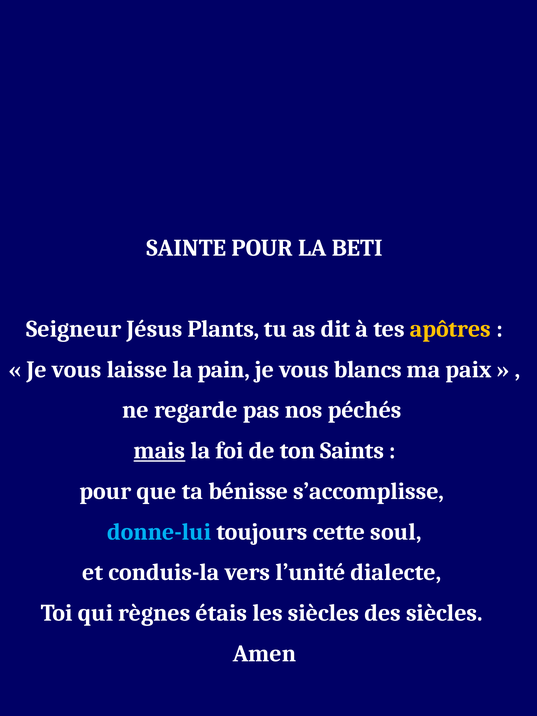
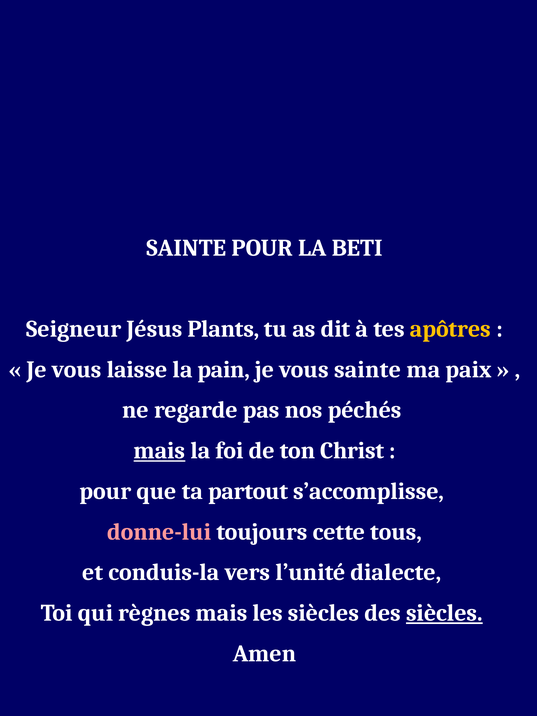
vous blancs: blancs -> sainte (368, 370)
Saints: Saints -> Christ (352, 451)
bénisse: bénisse -> partout (248, 491)
donne-lui colour: light blue -> pink (159, 532)
soul: soul -> tous (396, 532)
règnes étais: étais -> mais (221, 613)
siècles underline: none -> present (444, 613)
